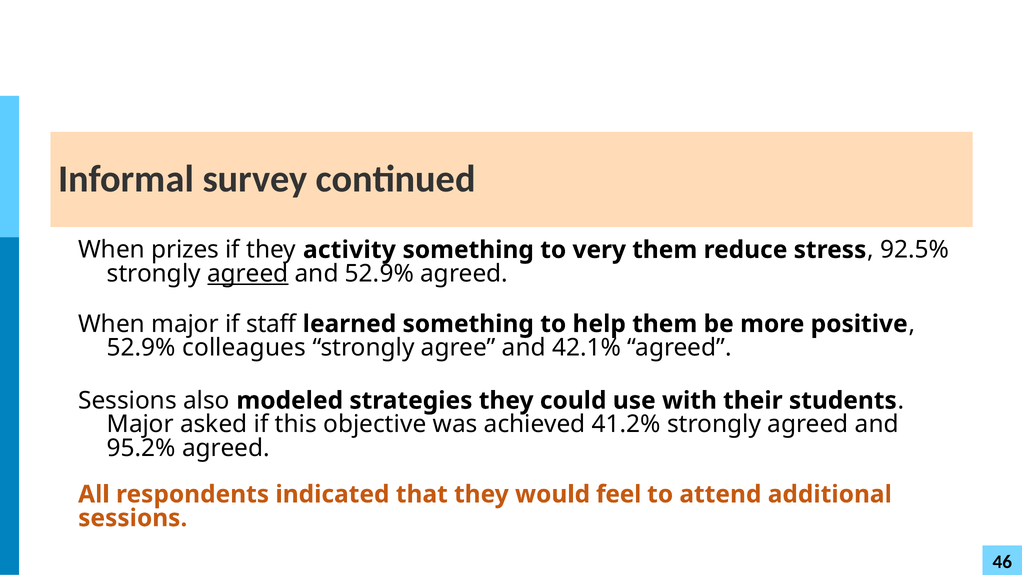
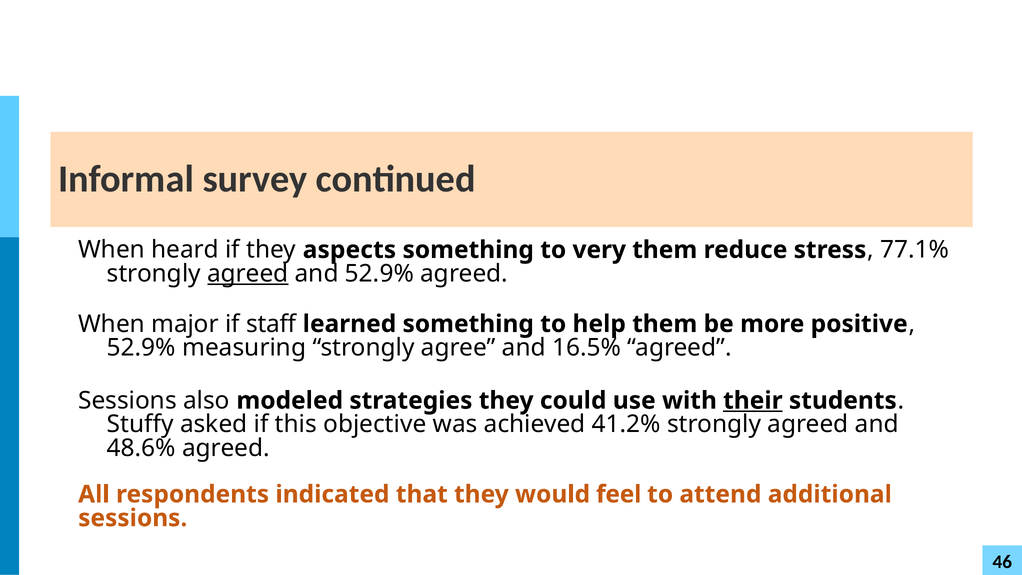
prizes: prizes -> heard (185, 250)
activity: activity -> aspects (349, 250)
92.5%: 92.5% -> 77.1% (915, 250)
colleagues: colleagues -> measuring (244, 348)
42.1%: 42.1% -> 16.5% (587, 348)
their underline: none -> present (753, 401)
Major: Major -> Stuffy (140, 424)
95.2%: 95.2% -> 48.6% (141, 448)
